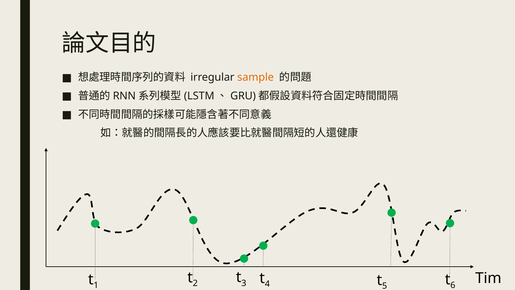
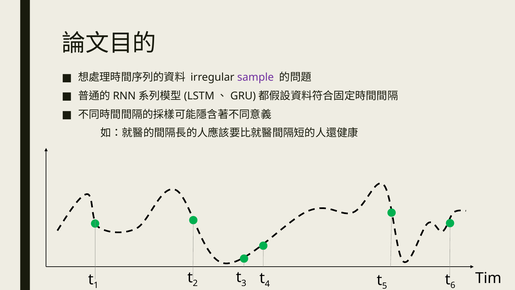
sample colour: orange -> purple (256, 77)
